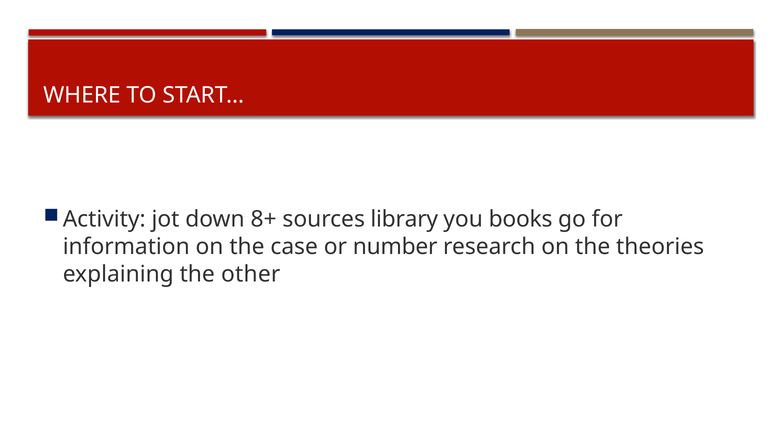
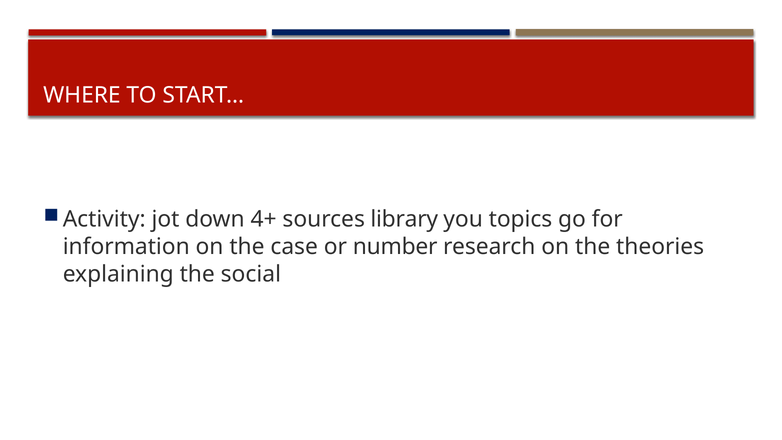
8+: 8+ -> 4+ (264, 219)
books: books -> topics (520, 219)
other: other -> social (251, 274)
